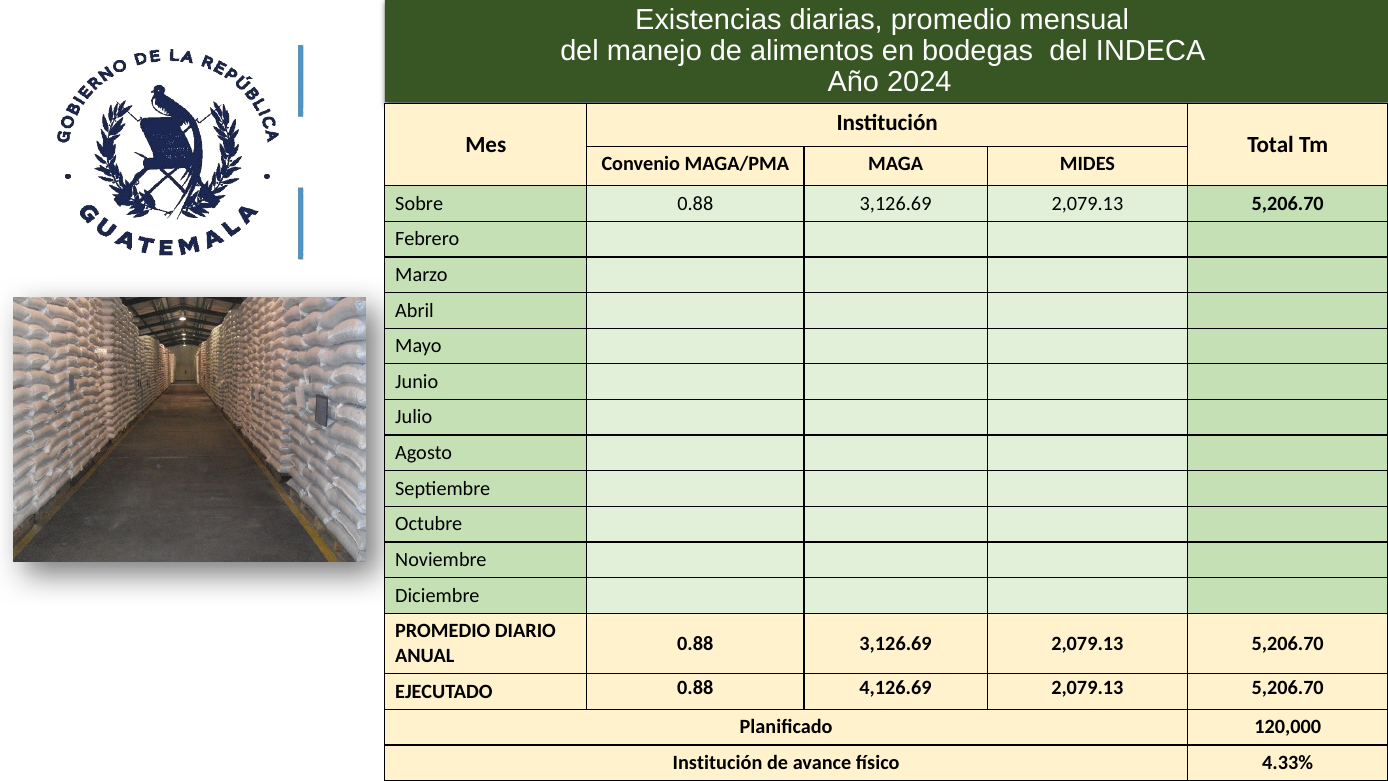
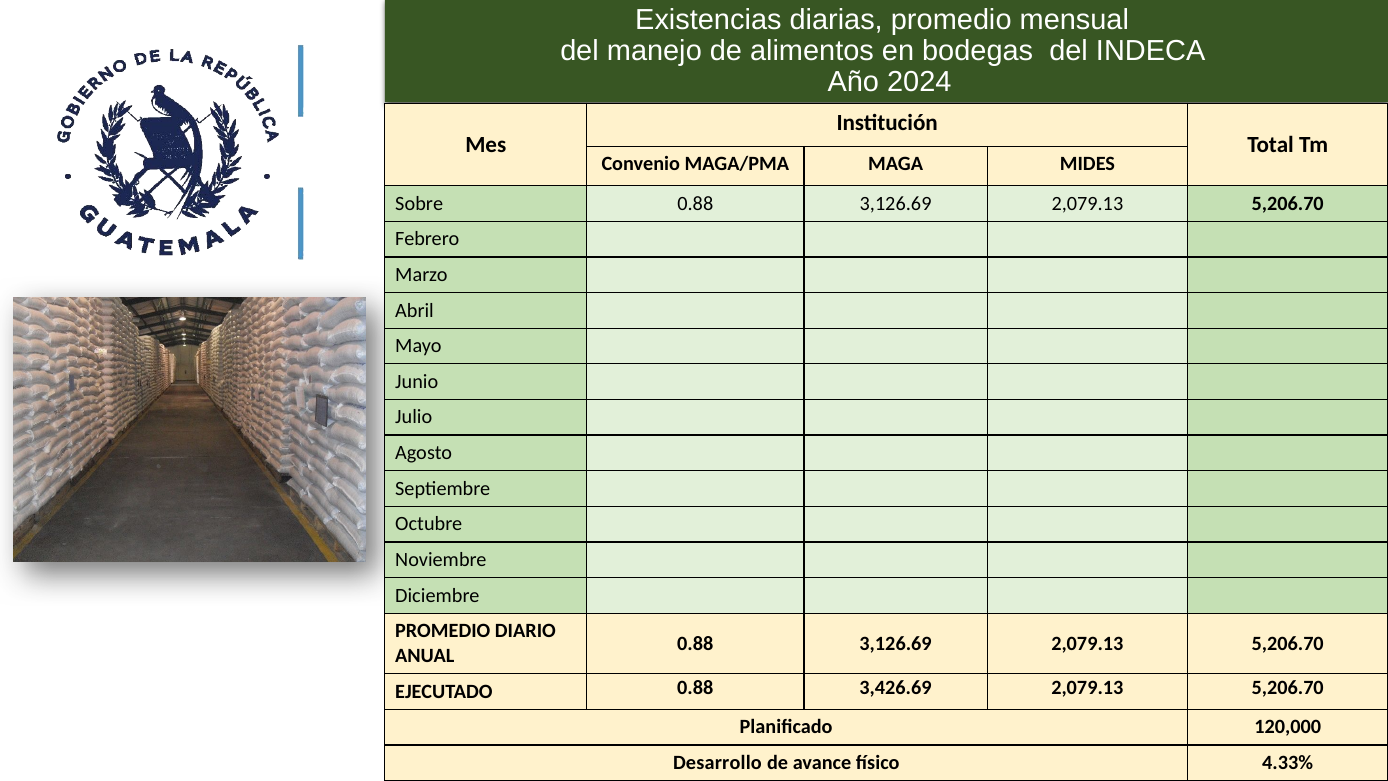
4,126.69: 4,126.69 -> 3,426.69 (896, 687)
Institución: Institución -> Desarrollo (717, 763)
